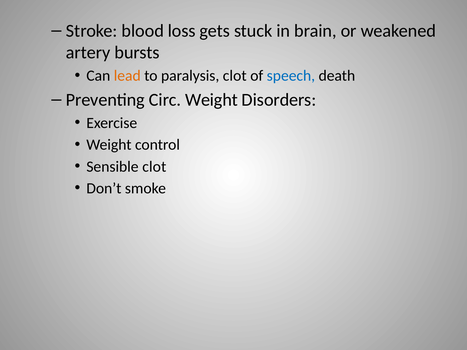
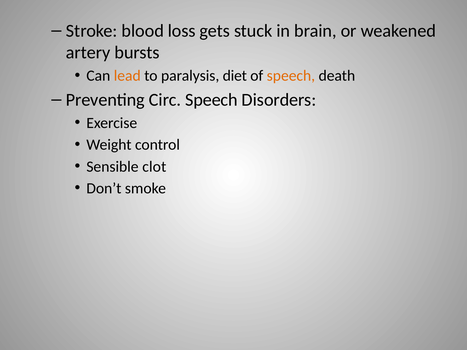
paralysis clot: clot -> diet (235, 76)
speech colour: blue -> orange (291, 76)
Circ Weight: Weight -> Speech (211, 100)
